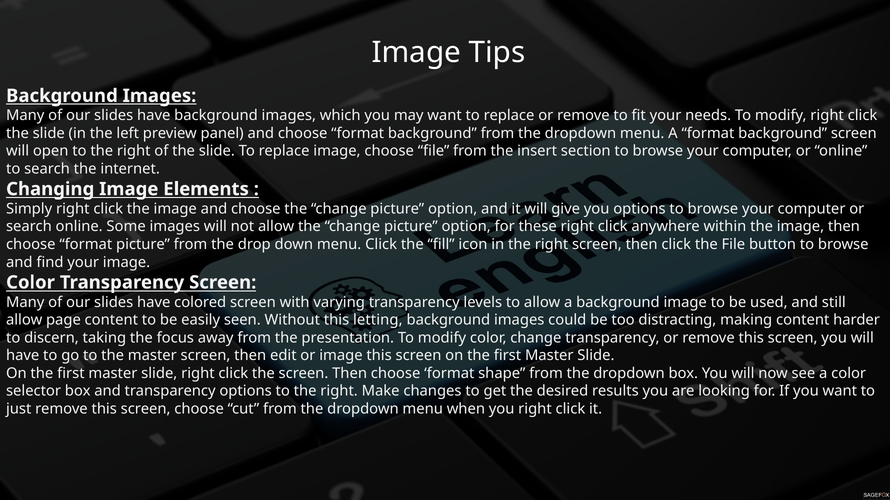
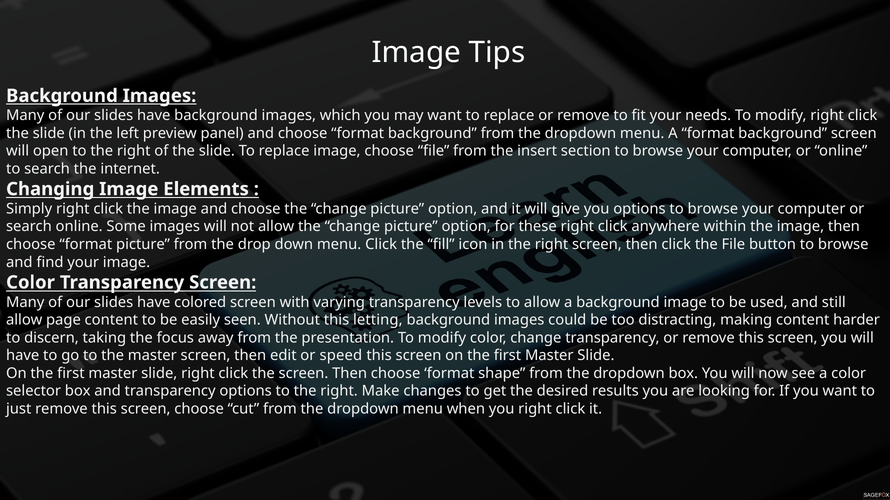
or image: image -> speed (341, 356)
